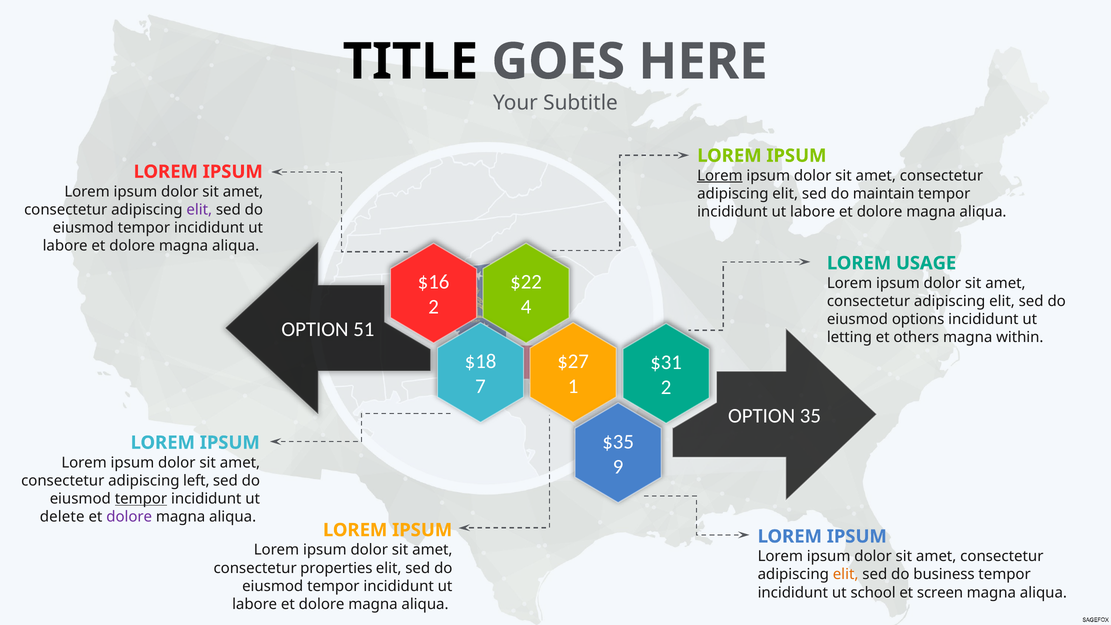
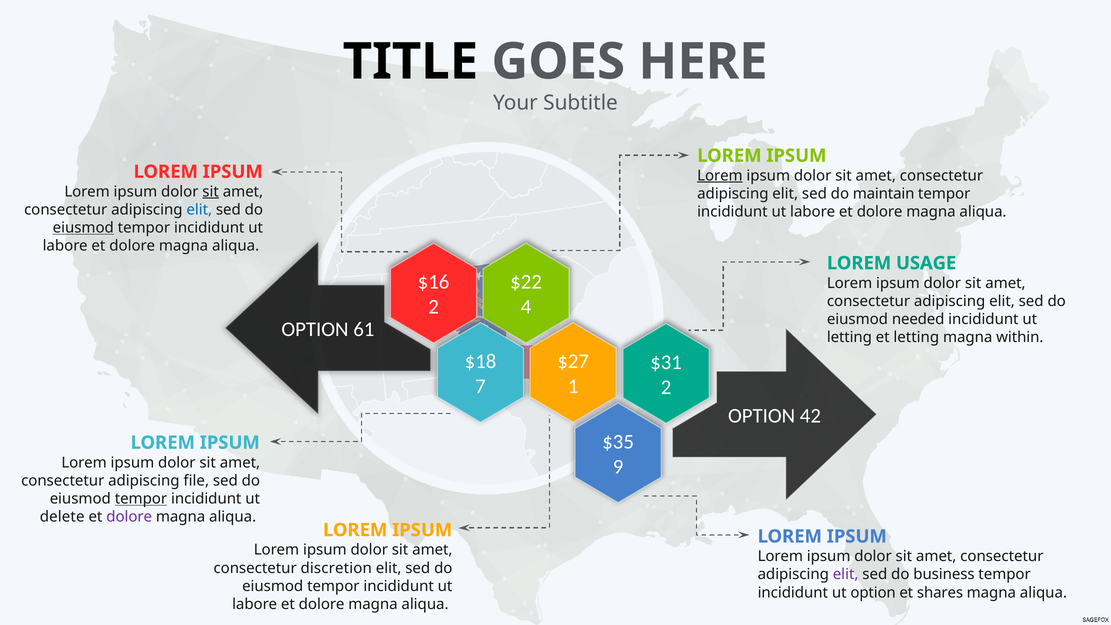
sit underline: none -> present (211, 192)
elit colour: purple -> blue (199, 210)
eiusmod underline: none -> present (83, 228)
options: options -> needed (918, 319)
51: 51 -> 61 (364, 329)
et others: others -> letting (916, 337)
35: 35 -> 42 (810, 416)
left: left -> file (196, 481)
properties: properties -> discretion (336, 568)
elit colour: orange -> purple (846, 574)
ut school: school -> option (873, 592)
screen: screen -> shares (940, 592)
